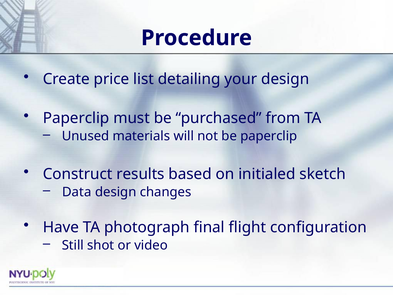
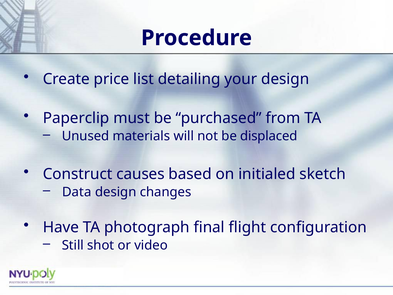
be paperclip: paperclip -> displaced (269, 136)
results: results -> causes (141, 174)
